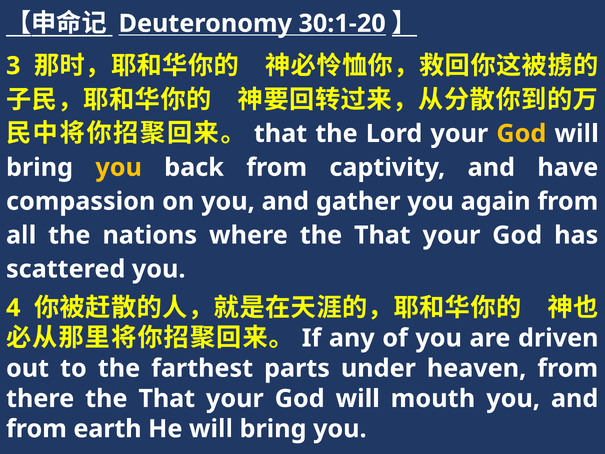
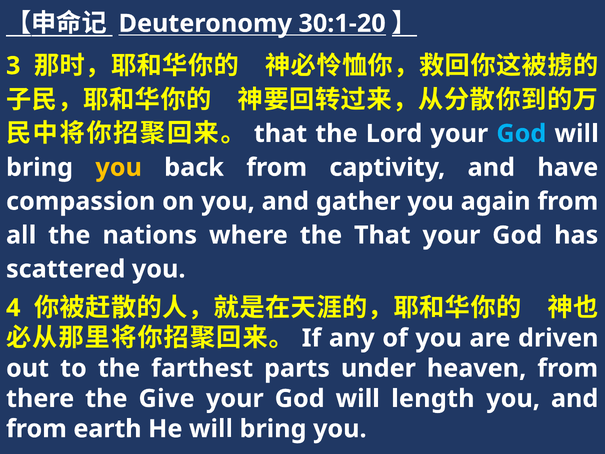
God colour: yellow -> light blue (521, 134)
there the That: That -> Give (167, 398)
mouth: mouth -> length (433, 398)
